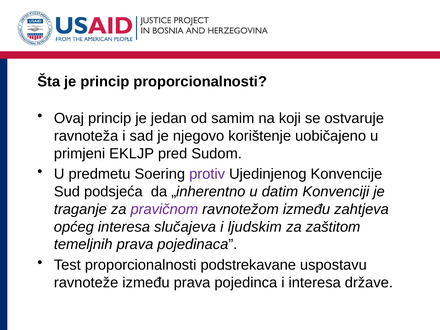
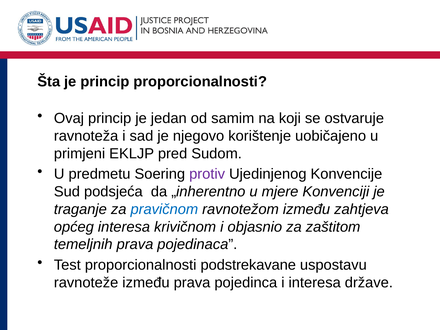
datim: datim -> mjere (280, 192)
pravičnom colour: purple -> blue (164, 209)
slučajeva: slučajeva -> krivičnom (185, 227)
ljudskim: ljudskim -> objasnio (255, 227)
